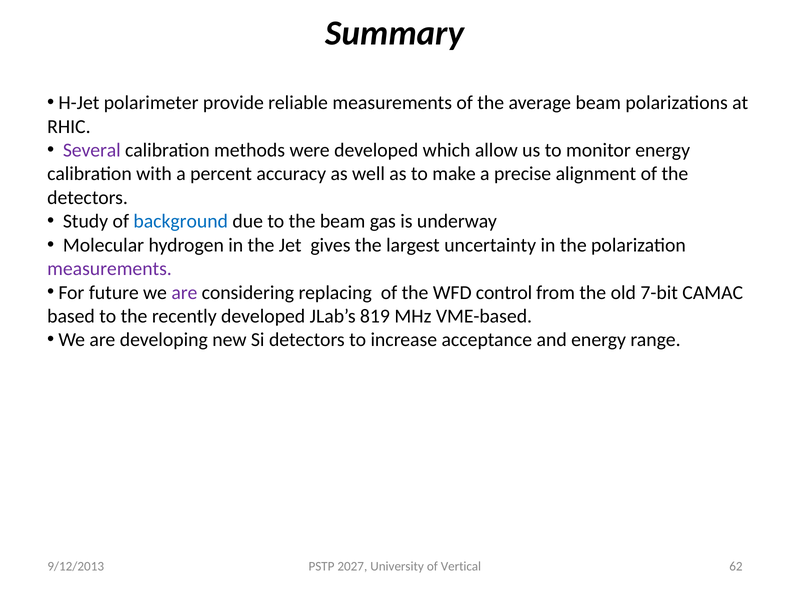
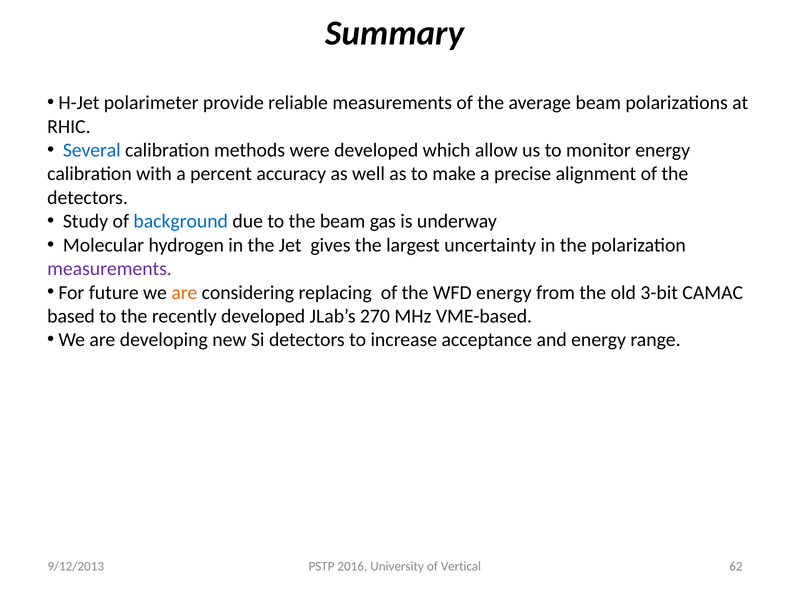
Several colour: purple -> blue (92, 150)
are colour: purple -> orange (184, 292)
WFD control: control -> energy (504, 292)
7-bit: 7-bit -> 3-bit (659, 292)
819: 819 -> 270 (375, 316)
2027: 2027 -> 2016 (352, 566)
